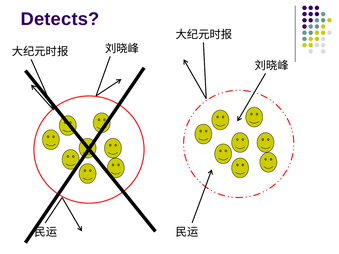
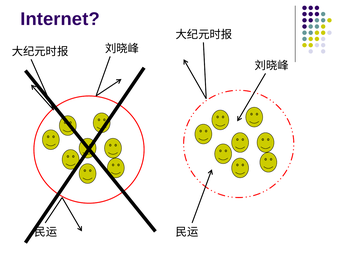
Detects: Detects -> Internet (60, 19)
